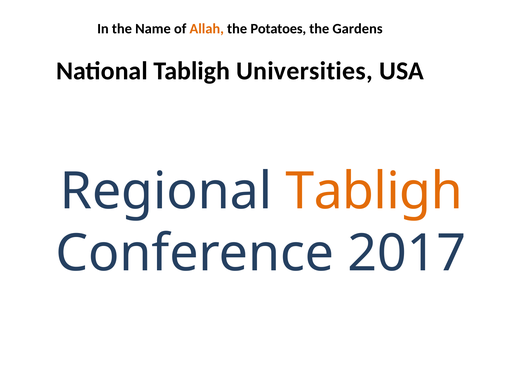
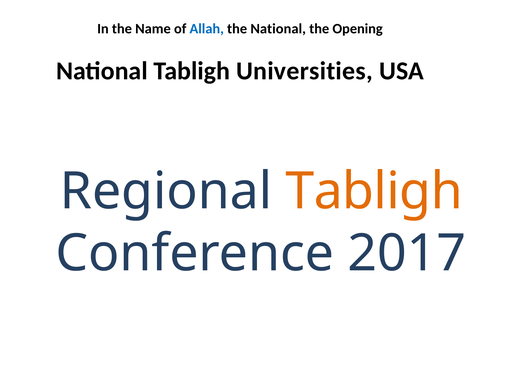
Allah colour: orange -> blue (207, 29)
the Potatoes: Potatoes -> National (278, 29)
Gardens: Gardens -> Opening (358, 29)
